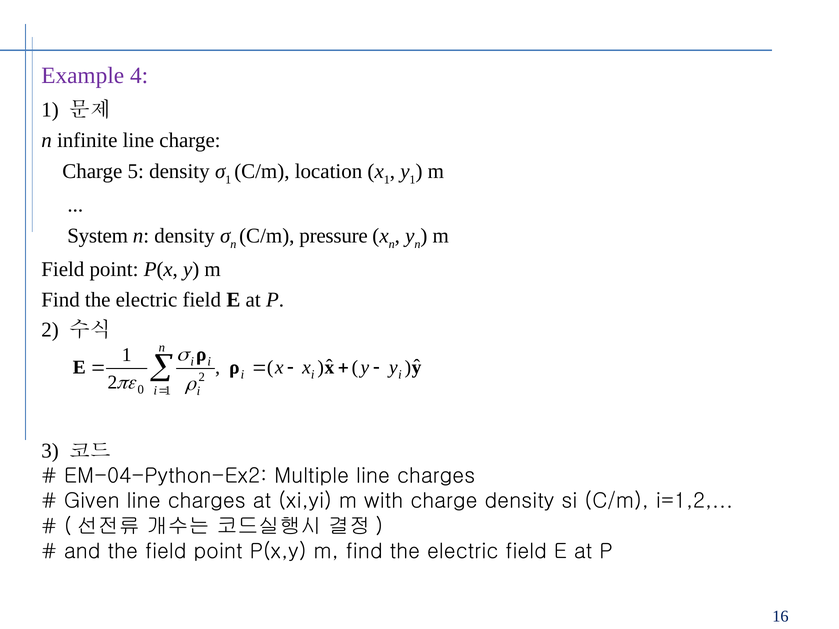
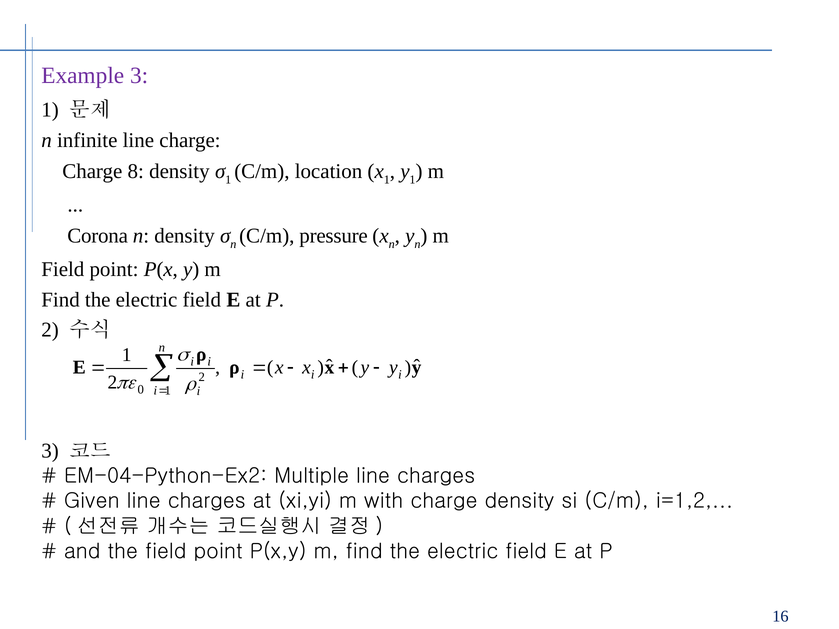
Example 4: 4 -> 3 (139, 76)
5: 5 -> 8 (136, 172)
System: System -> Corona (98, 236)
